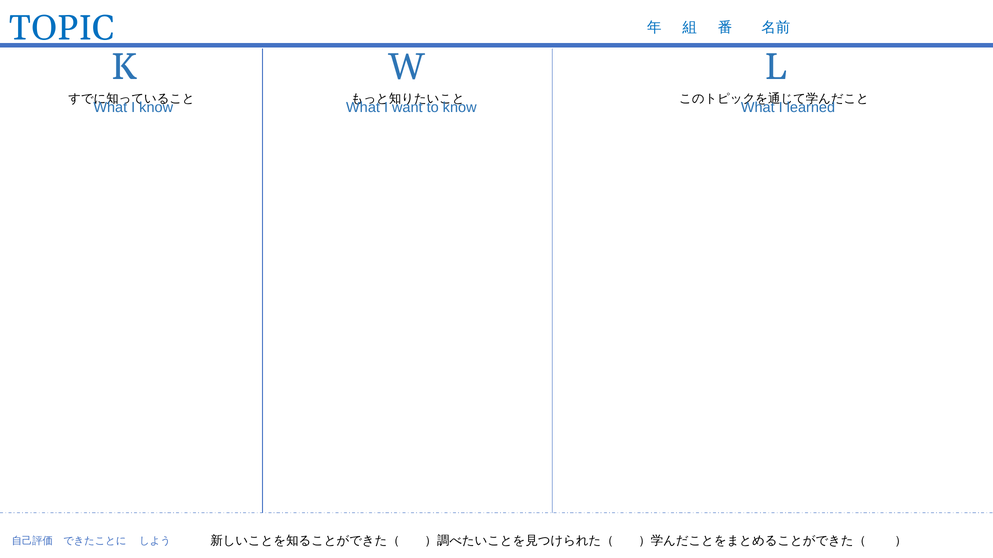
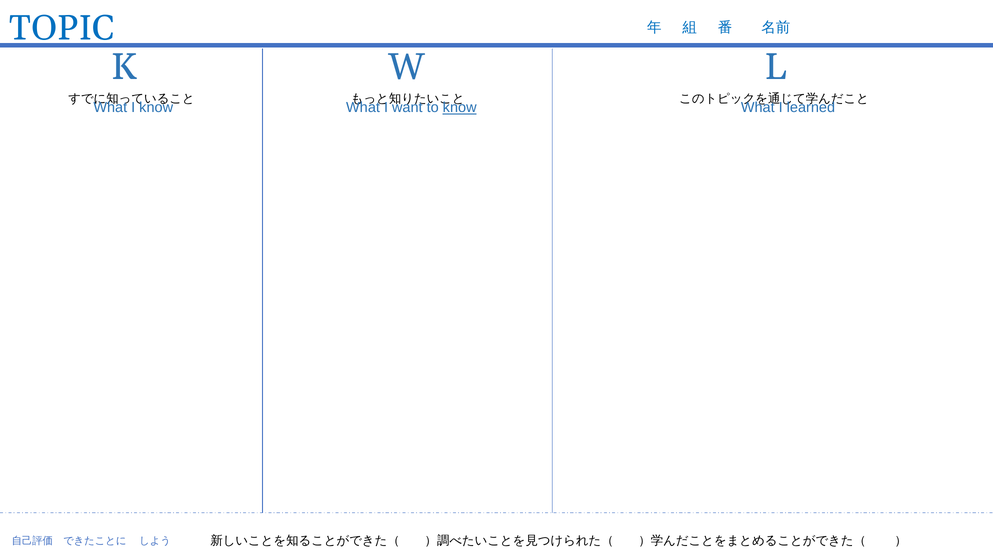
know underline: none -> present (460, 108)
